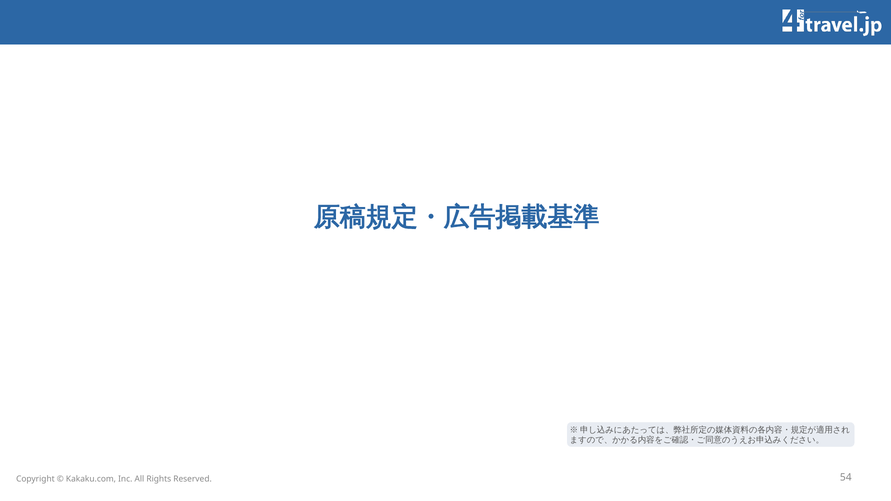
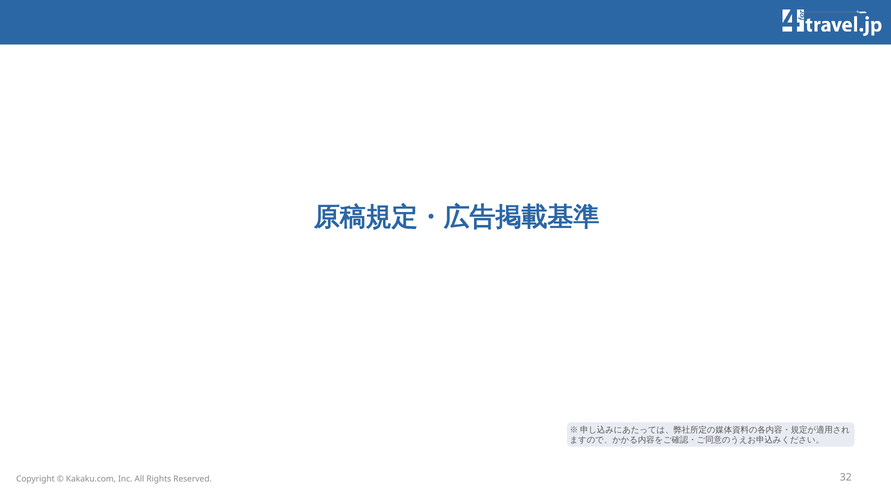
54: 54 -> 32 (846, 478)
